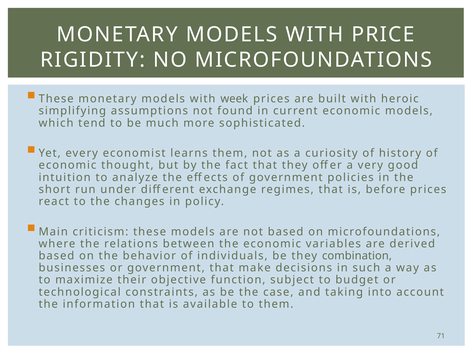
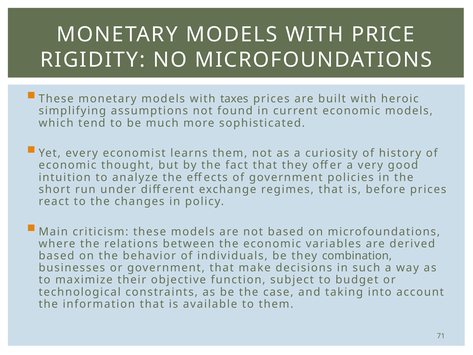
week: week -> taxes (234, 99)
